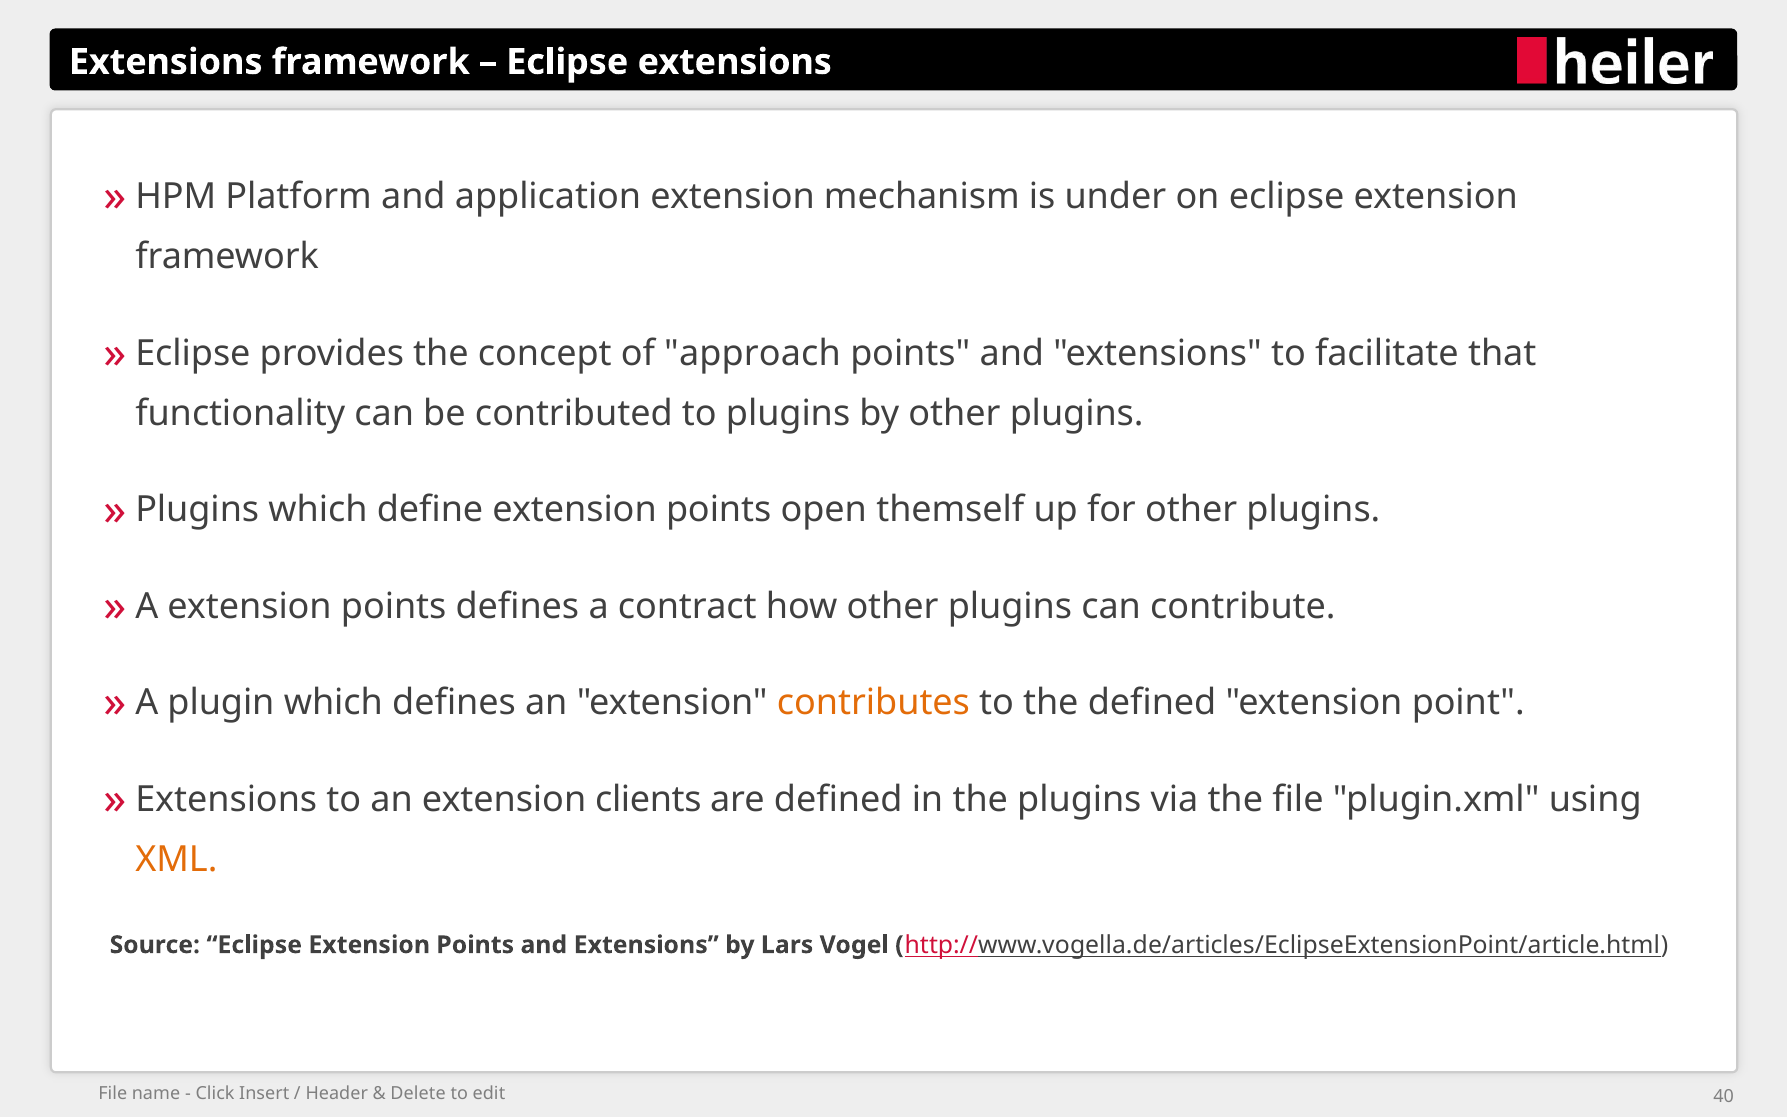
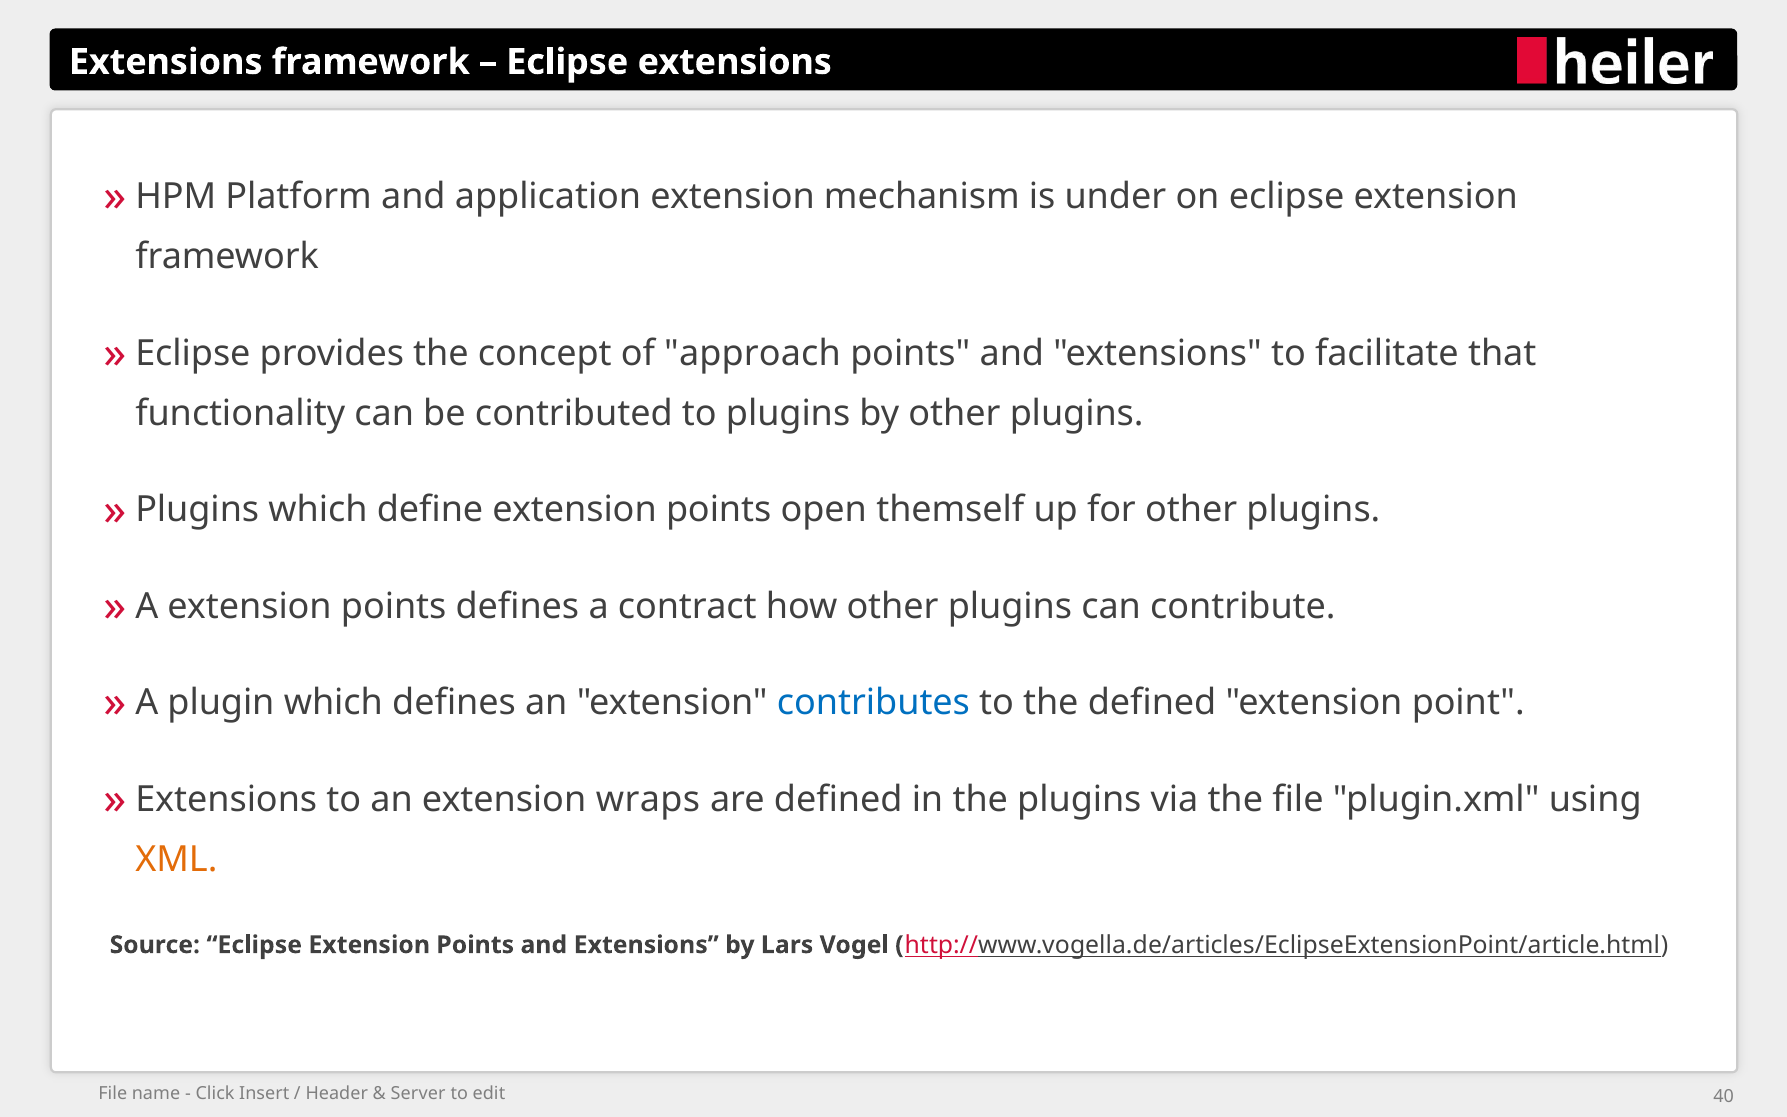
contributes colour: orange -> blue (873, 703)
clients: clients -> wraps (648, 799)
Delete: Delete -> Server (418, 1093)
